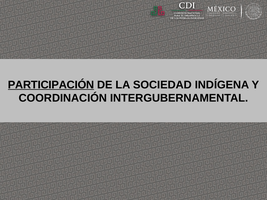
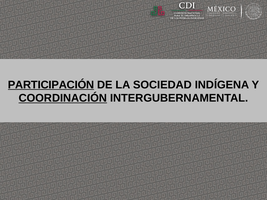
COORDINACIÓN underline: none -> present (63, 98)
